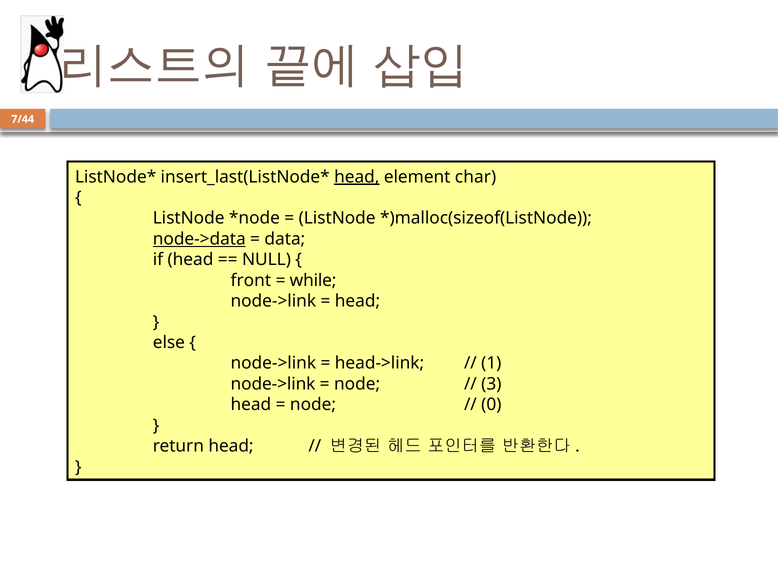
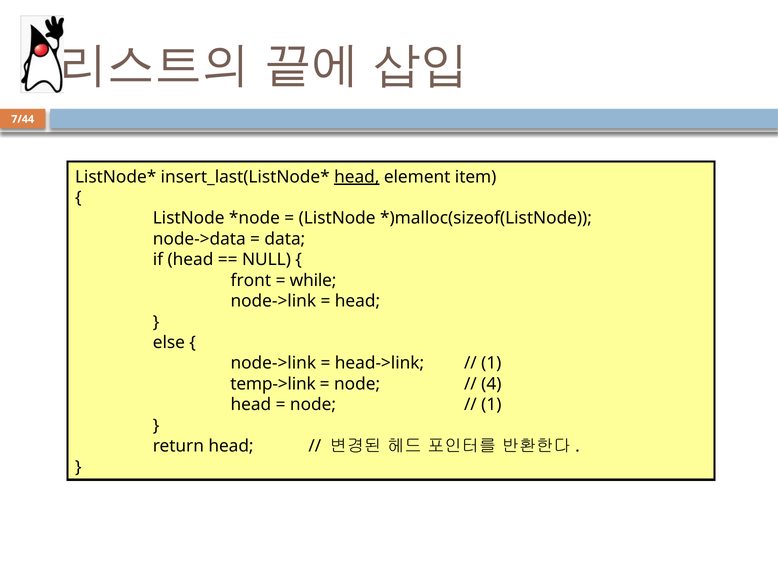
char: char -> item (476, 177)
node->data underline: present -> none (199, 239)
node->link: node->link -> temp->link (273, 384)
3: 3 -> 4 (491, 384)
0: 0 -> 1 (491, 405)
